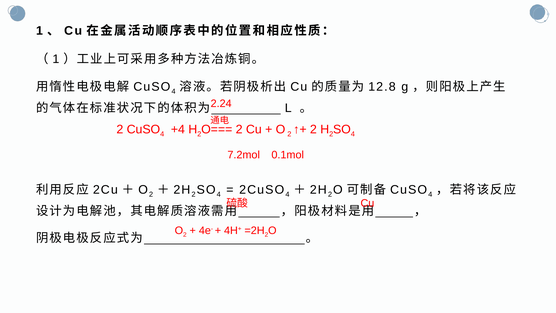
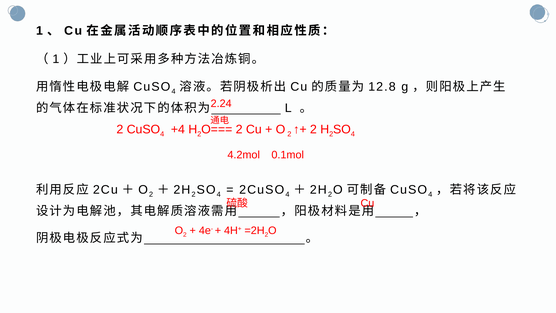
7.2mol: 7.2mol -> 4.2mol (244, 155)
